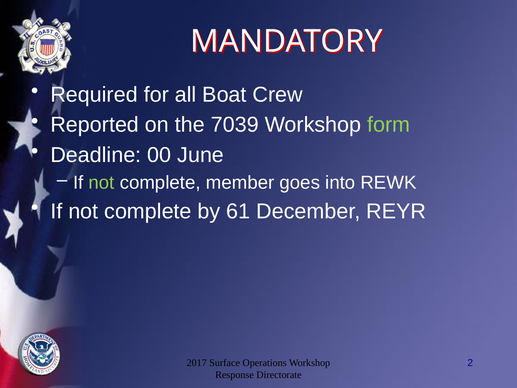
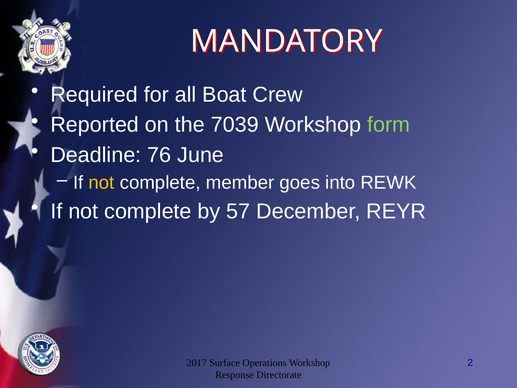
00: 00 -> 76 (159, 155)
not colour: light green -> yellow (102, 183)
61: 61 -> 57 (238, 211)
